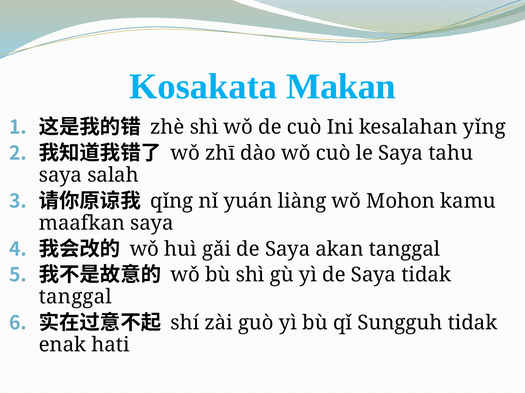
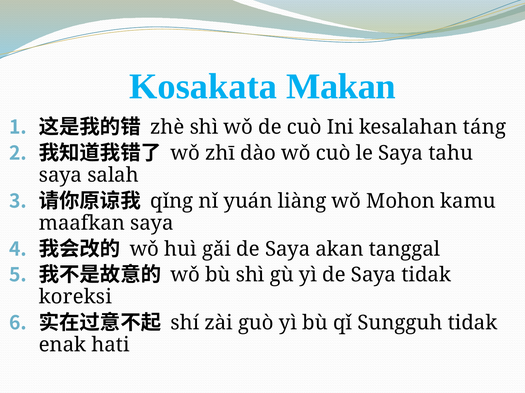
yǐng: yǐng -> táng (484, 127)
tanggal: tanggal -> koreksi (75, 297)
